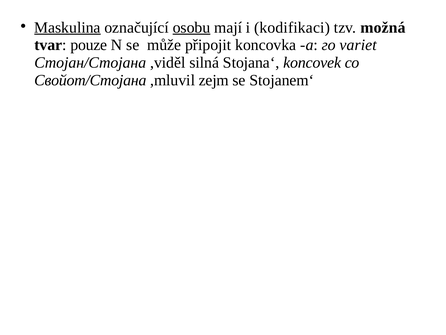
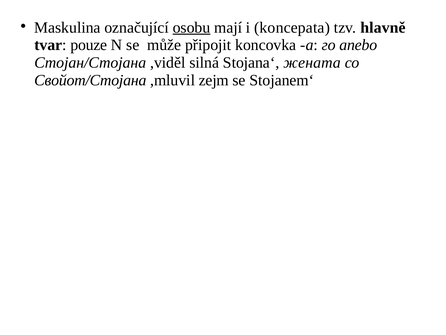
Maskulina underline: present -> none (67, 27)
kodifikaci: kodifikaci -> koncepata (292, 27)
možná: možná -> hlavně (383, 27)
variet: variet -> anebo (358, 45)
koncovek: koncovek -> жената (312, 63)
